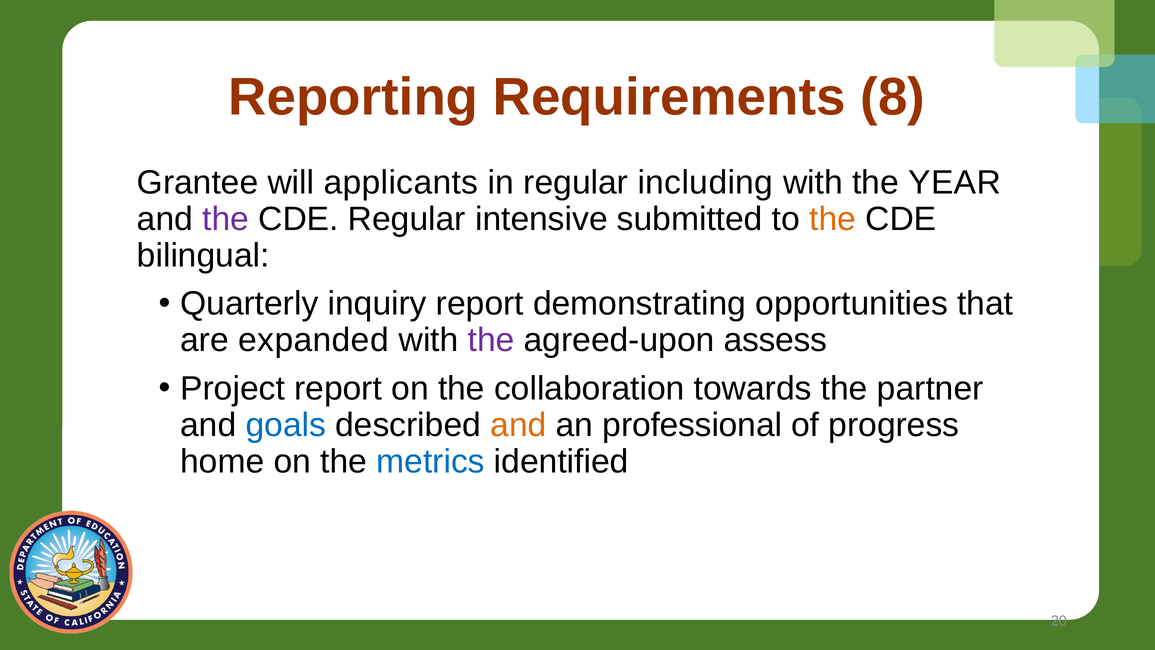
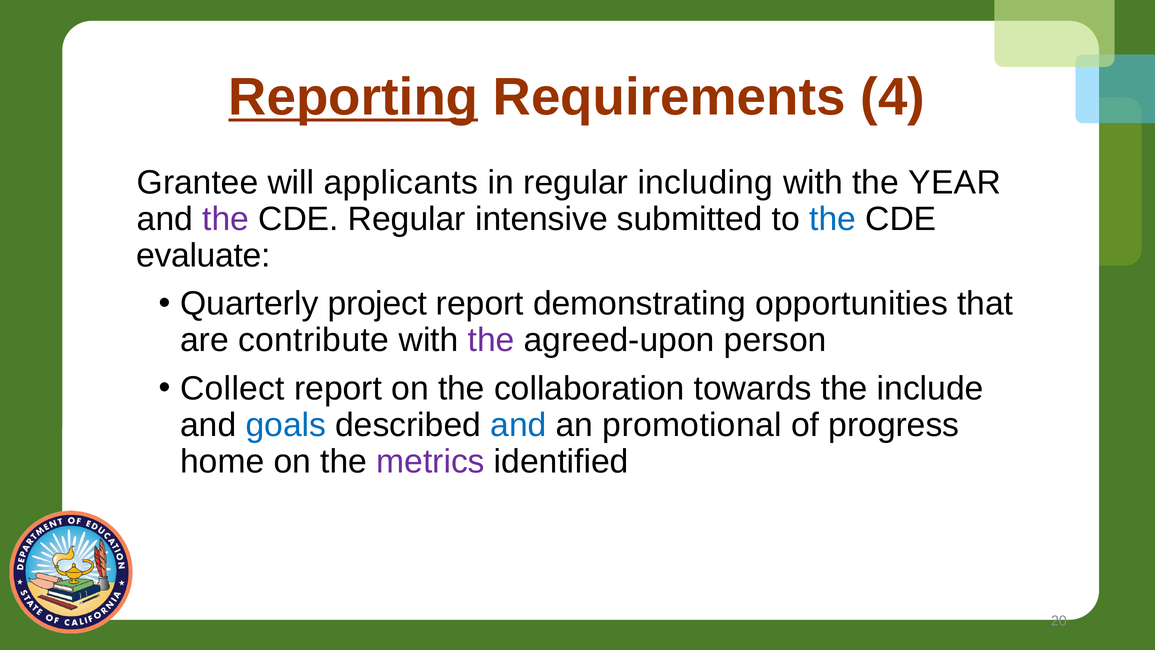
Reporting underline: none -> present (353, 97)
8: 8 -> 4 (893, 97)
the colour: orange -> blue (833, 219)
bilingual: bilingual -> evaluate (203, 255)
inquiry: inquiry -> project (377, 304)
expanded: expanded -> contribute (314, 340)
assess: assess -> person (775, 340)
Project: Project -> Collect (232, 389)
partner: partner -> include (930, 389)
and colour: orange -> blue (518, 425)
professional: professional -> promotional (692, 425)
metrics colour: blue -> purple (431, 461)
